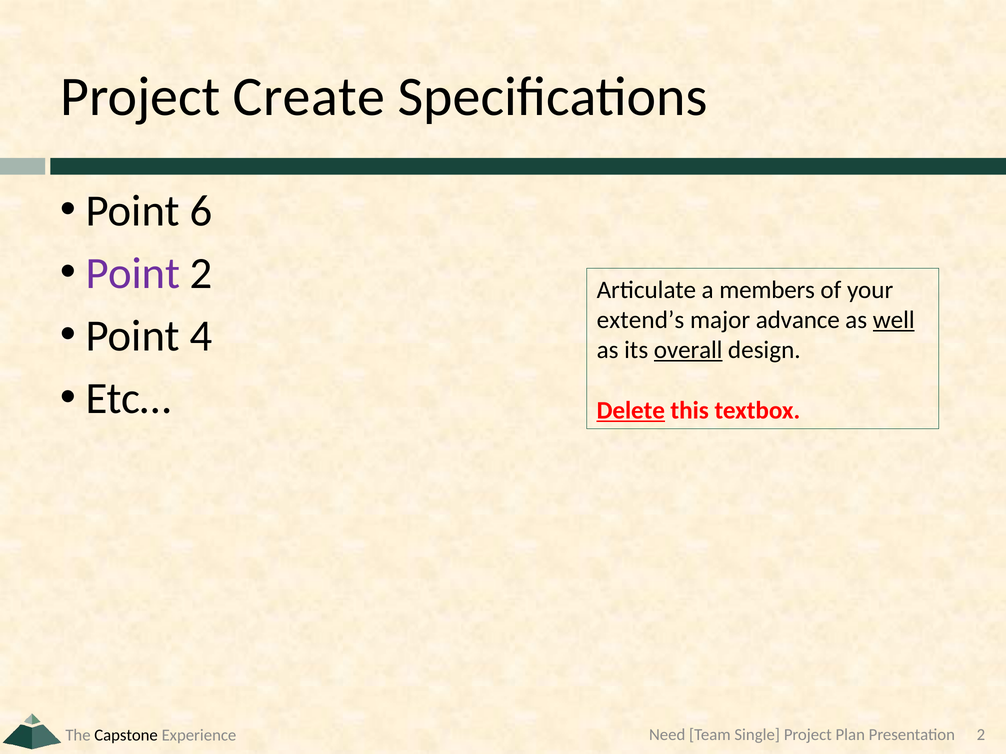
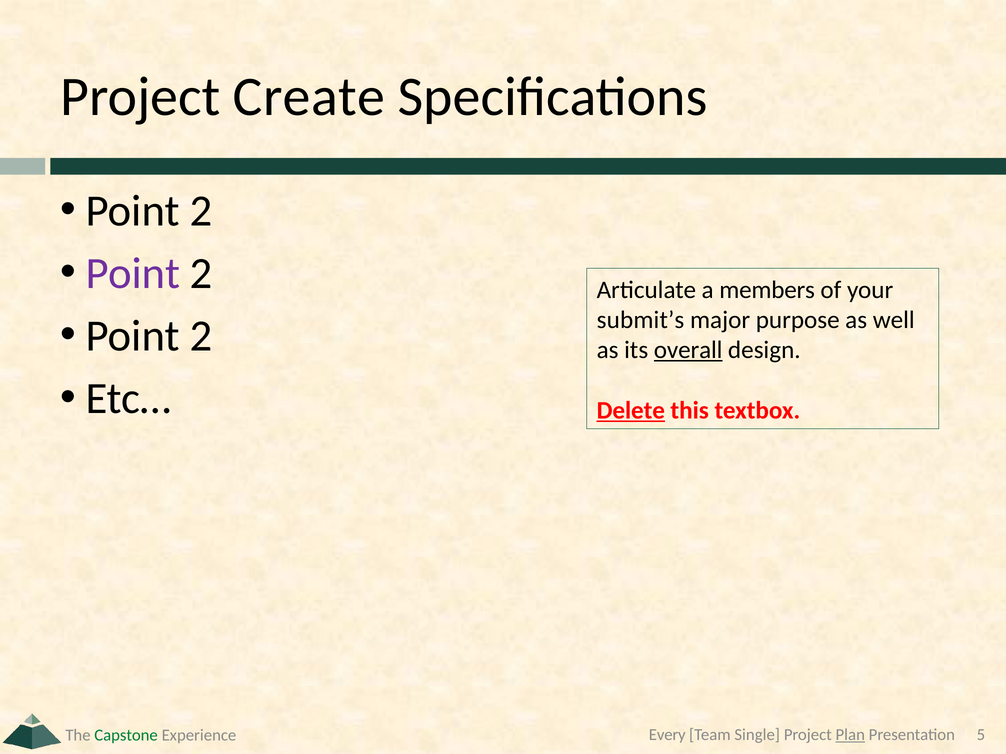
6: 6 -> 2 (201, 211)
extend’s: extend’s -> submit’s (640, 320)
advance: advance -> purpose (798, 320)
well underline: present -> none (894, 320)
4: 4 -> 2 (201, 336)
Need: Need -> Every (667, 735)
Plan underline: none -> present (850, 735)
Presentation 2: 2 -> 5 (981, 735)
Capstone colour: black -> green (126, 736)
